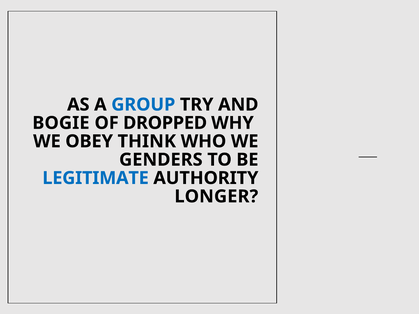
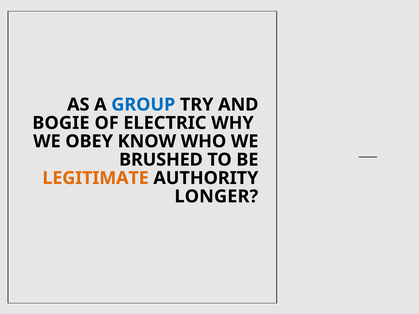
DROPPED: DROPPED -> ELECTRIC (165, 123)
THINK: THINK -> KNOW (147, 141)
GENDERS: GENDERS -> BRUSHED (161, 160)
LEGITIMATE colour: blue -> orange (96, 178)
